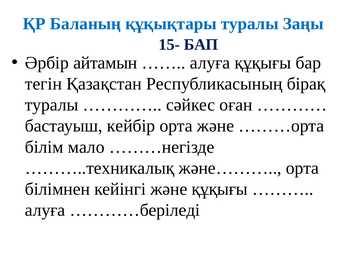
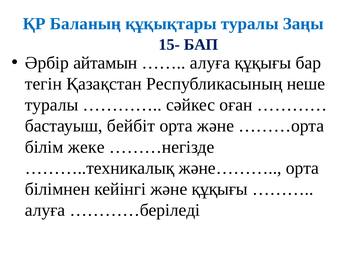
бірақ: бірақ -> неше (306, 84)
кейбір: кейбір -> бейбiт (131, 126)
мало: мало -> жеке (86, 147)
